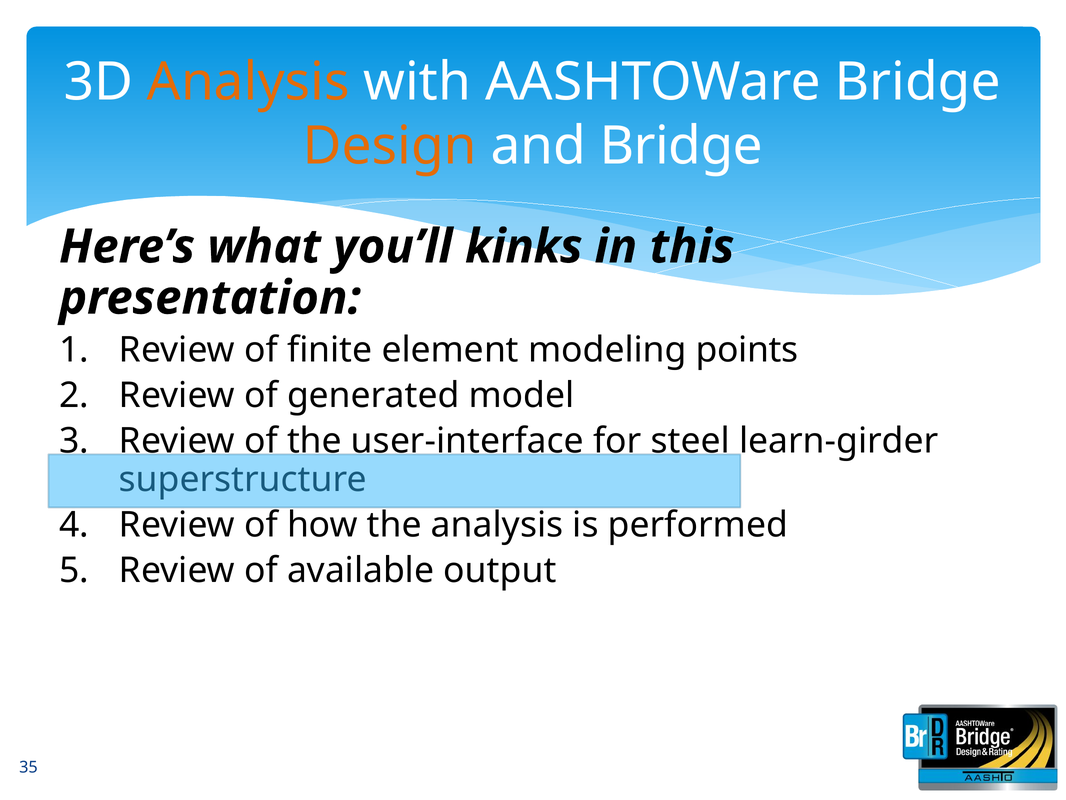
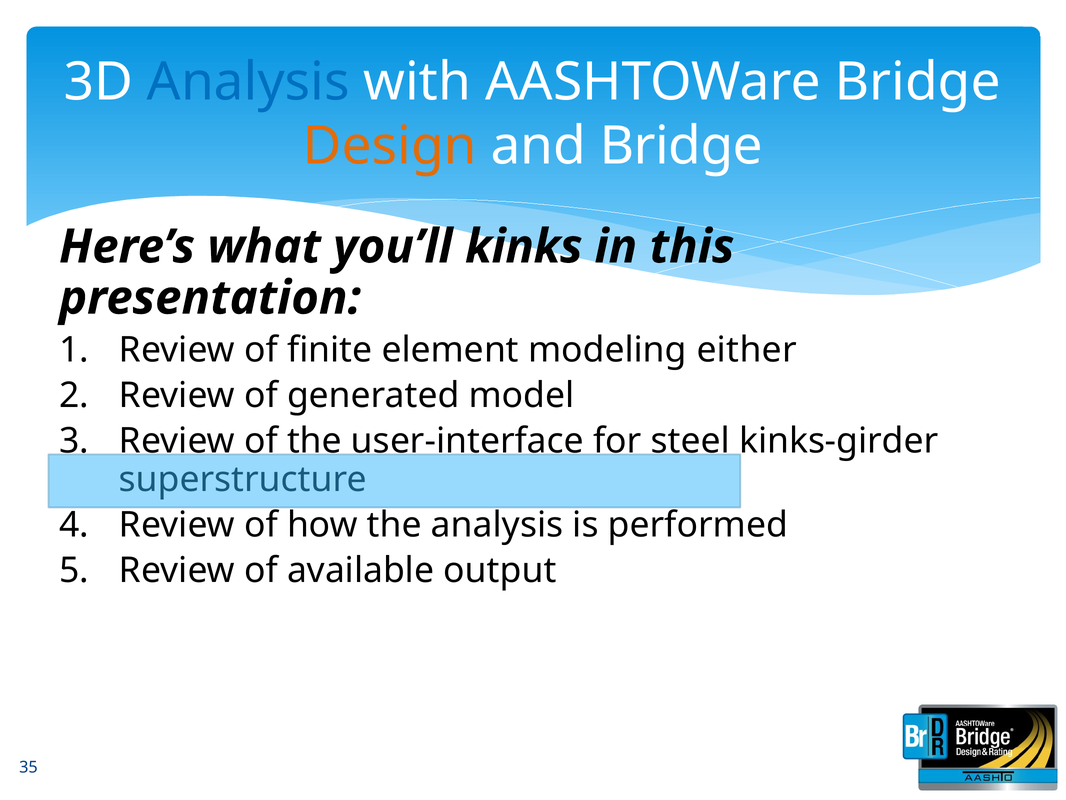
Analysis colour: orange -> blue (248, 82)
points: points -> either (747, 350)
learn-girder: learn-girder -> kinks-girder (839, 441)
